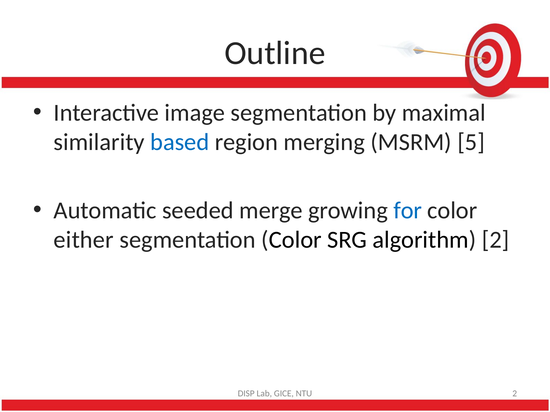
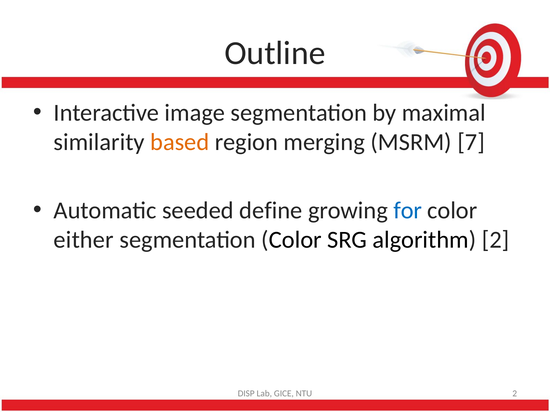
based colour: blue -> orange (180, 142)
5: 5 -> 7 (471, 142)
merge: merge -> define (271, 211)
